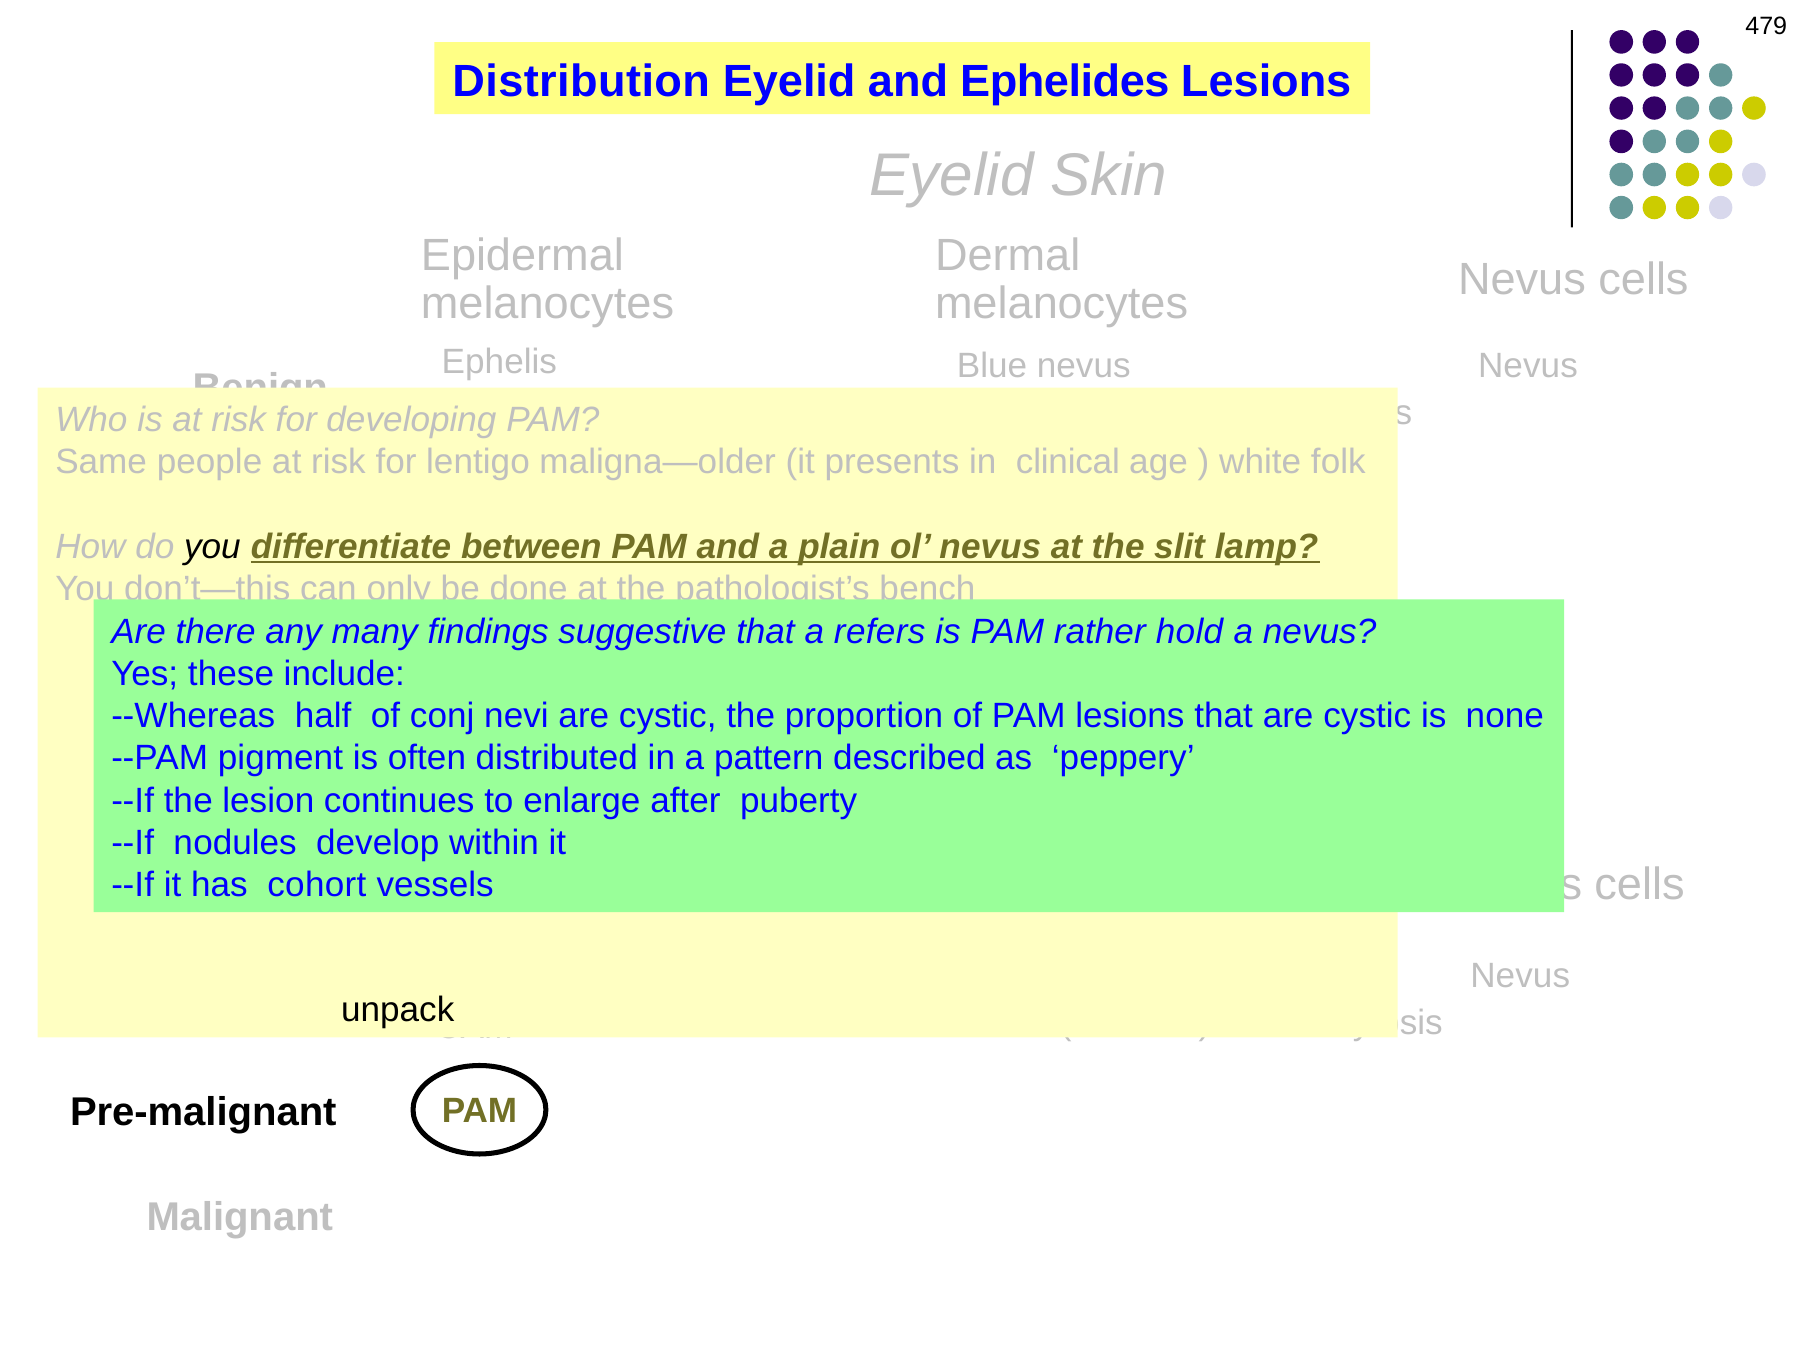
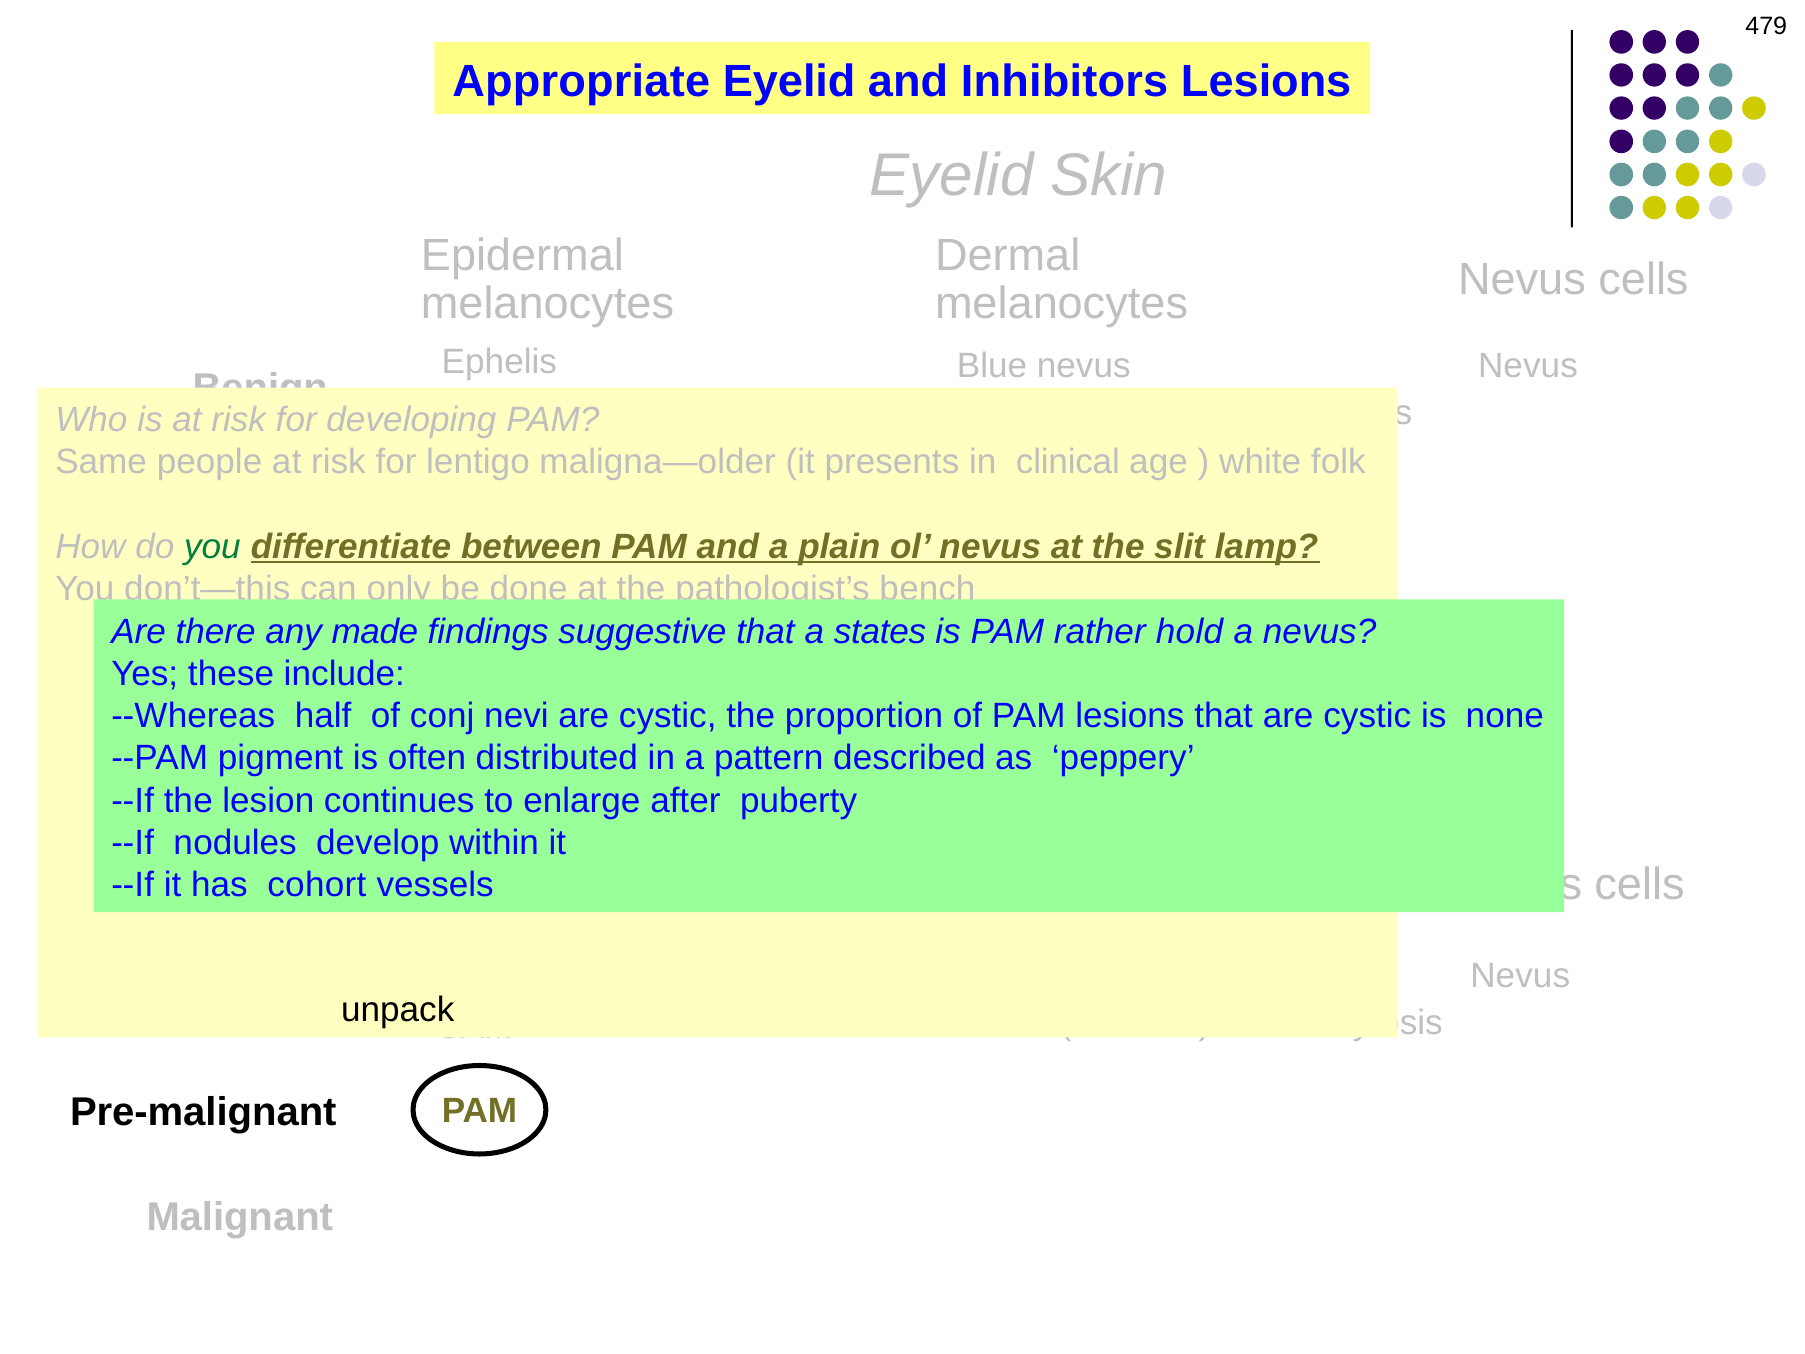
Distribution: Distribution -> Appropriate (581, 81)
Ephelides: Ephelides -> Inhibitors (1065, 81)
you colour: black -> green (212, 546)
many: many -> made (375, 632)
refers: refers -> states (880, 632)
